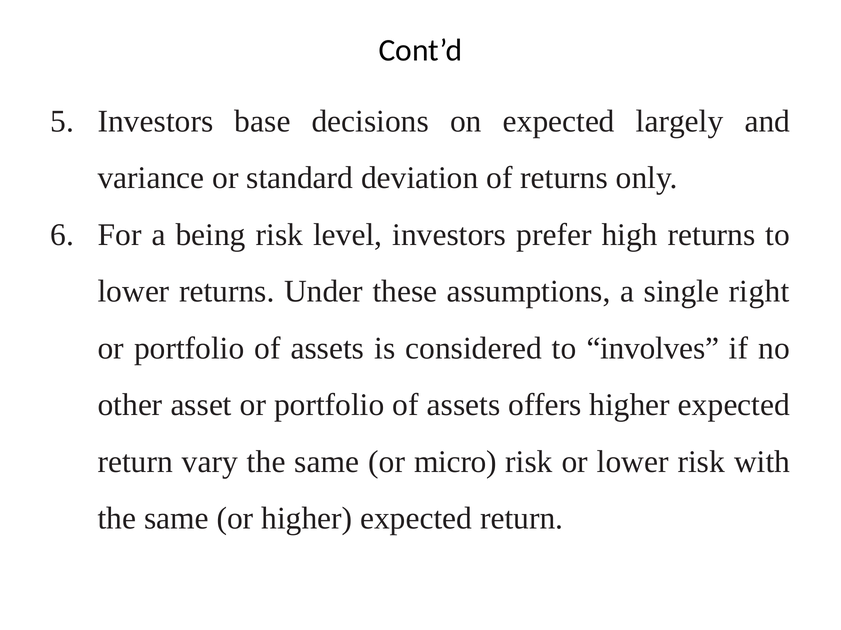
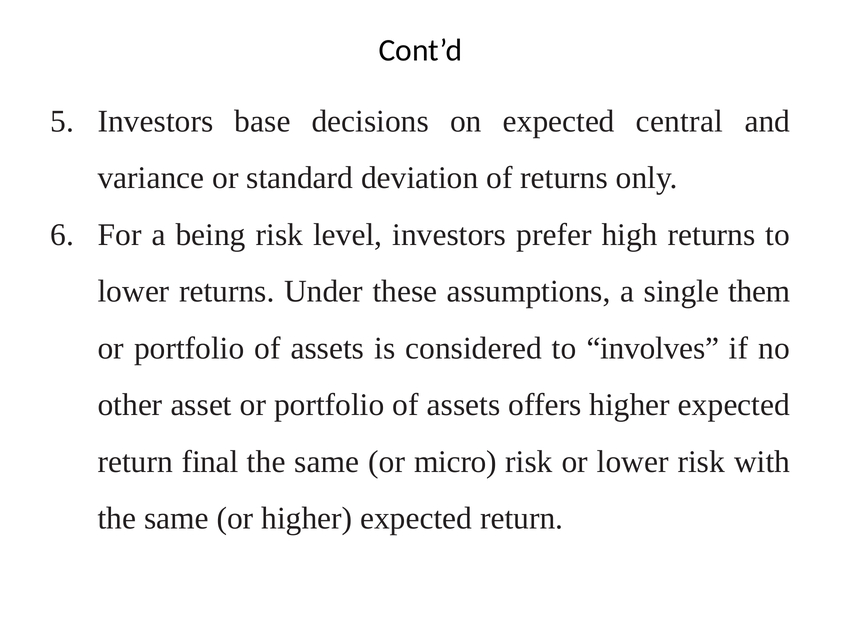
largely: largely -> central (680, 121)
right: right -> them (759, 292)
vary: vary -> final (210, 462)
